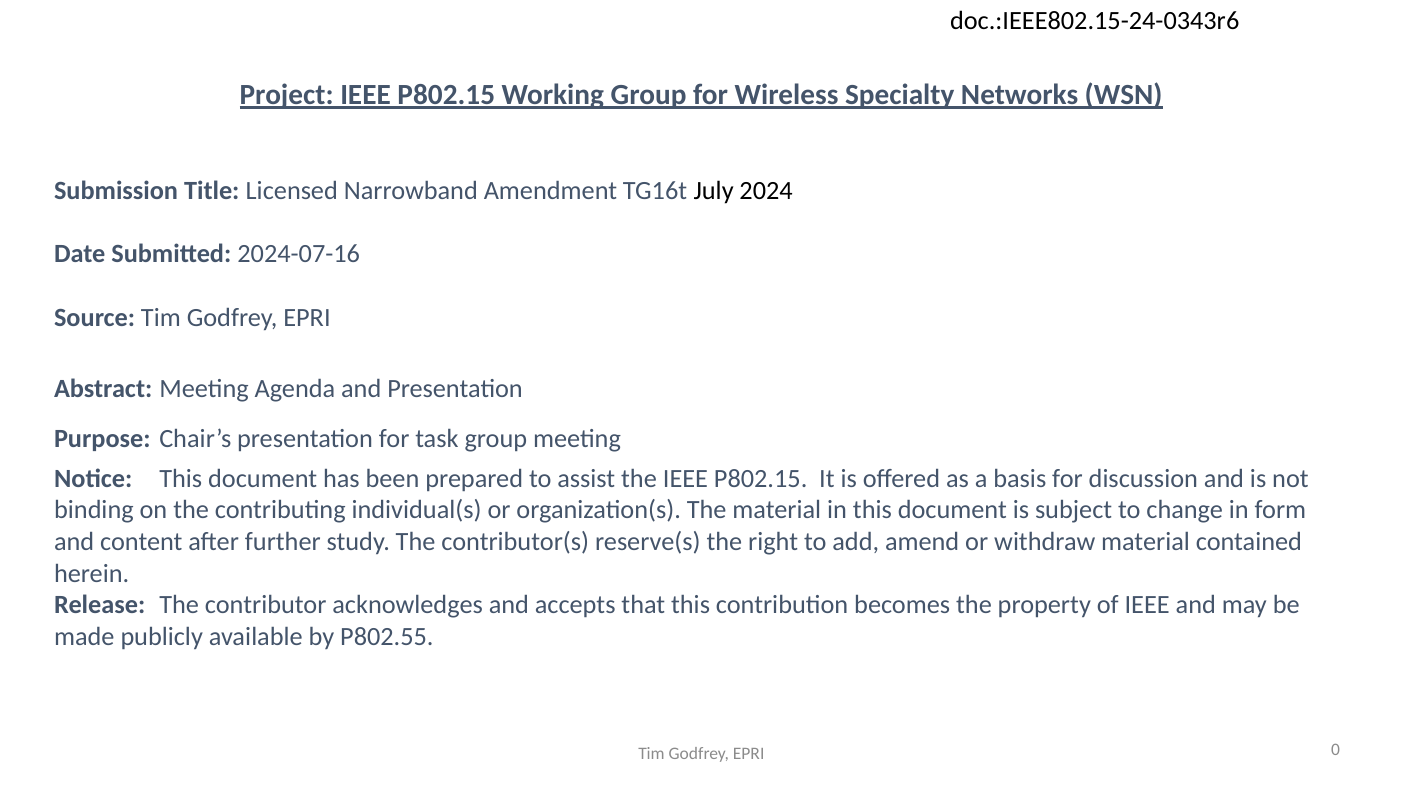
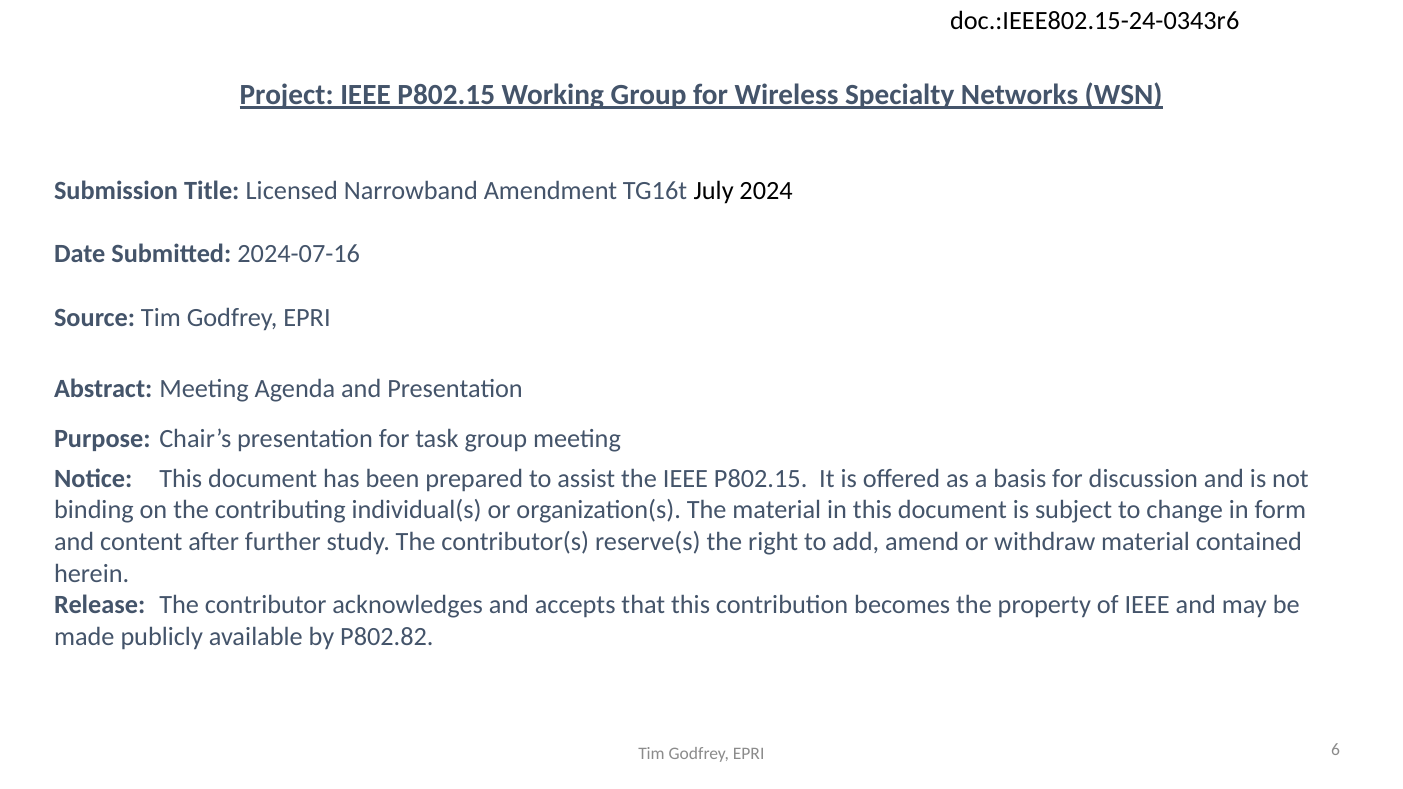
P802.55: P802.55 -> P802.82 (387, 637)
0: 0 -> 6 (1336, 750)
